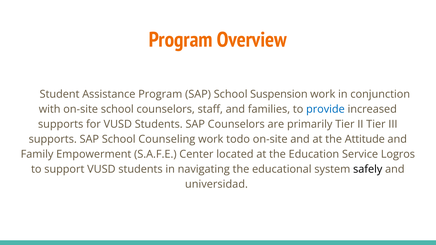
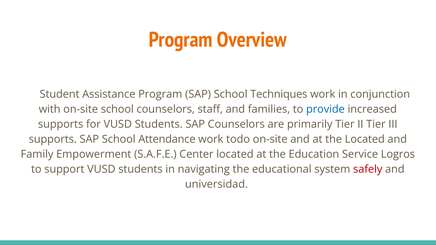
Suspension: Suspension -> Techniques (279, 94)
Counseling: Counseling -> Attendance (167, 139)
the Attitude: Attitude -> Located (365, 139)
safely colour: black -> red (368, 170)
